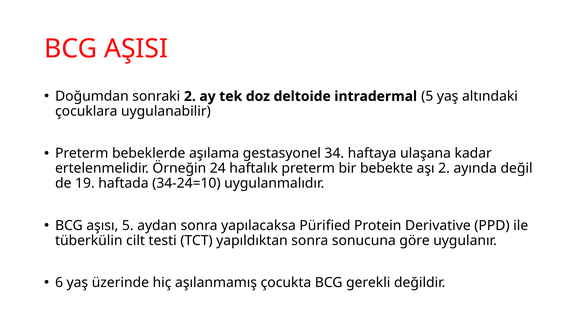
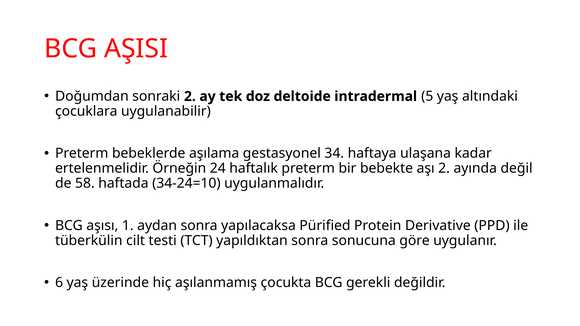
19: 19 -> 58 (85, 184)
aşısı 5: 5 -> 1 (128, 226)
